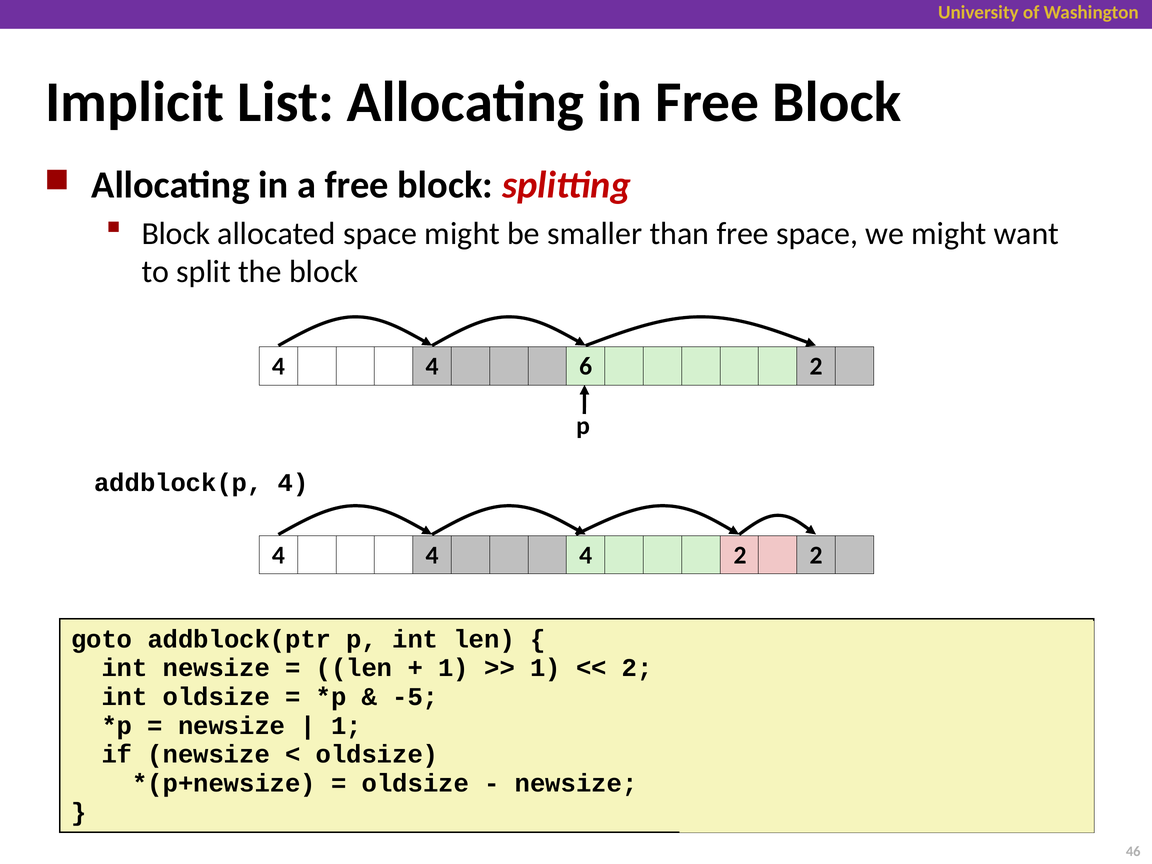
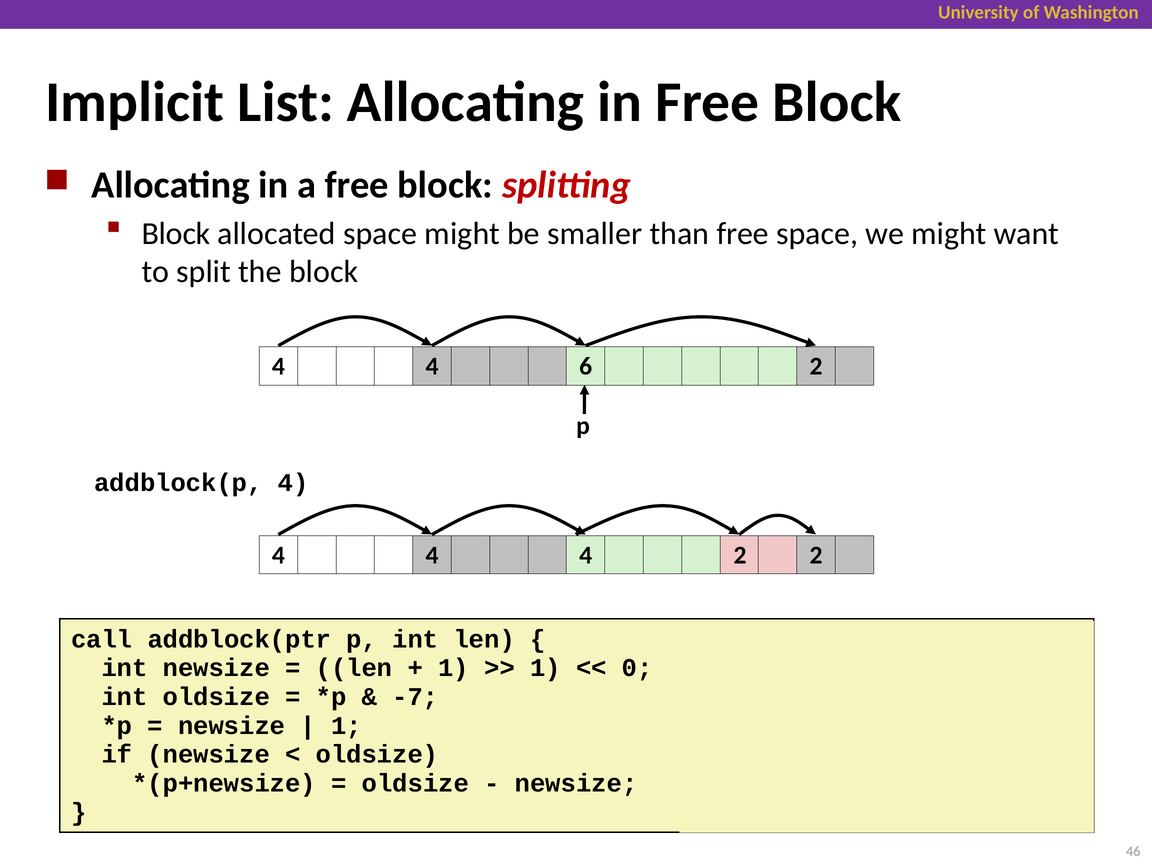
goto: goto -> call (102, 639)
2: 2 -> 0 (637, 668)
-5: -5 -> -7 (415, 697)
